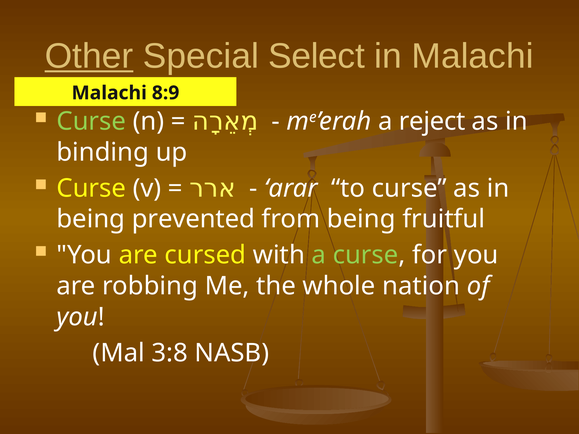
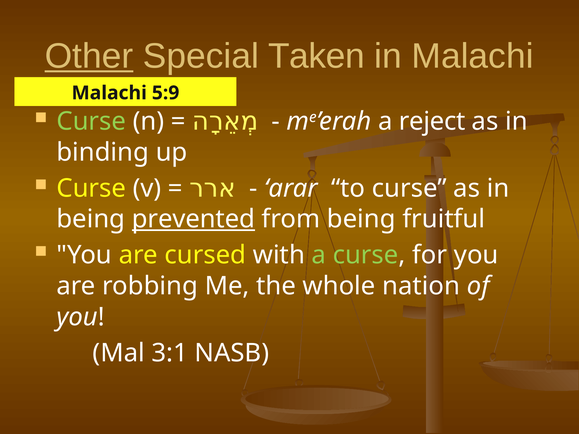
Select: Select -> Taken (317, 56)
8:9: 8:9 -> 5:9 (166, 93)
prevented underline: none -> present (193, 219)
3:8: 3:8 -> 3:1 (170, 353)
